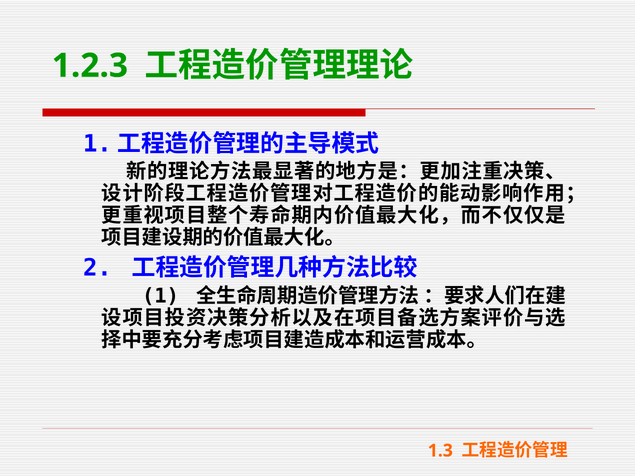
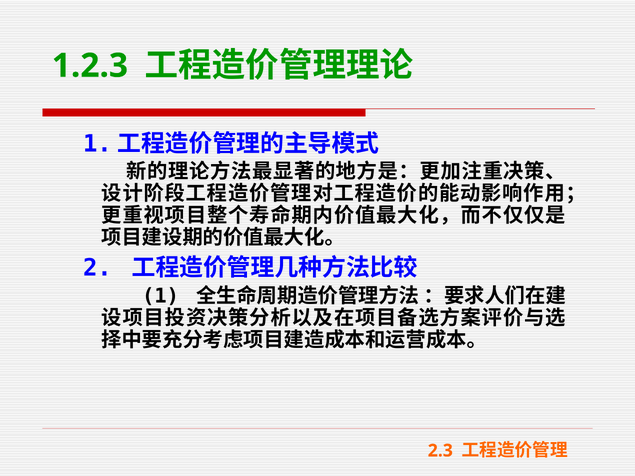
1.3: 1.3 -> 2.3 (440, 451)
